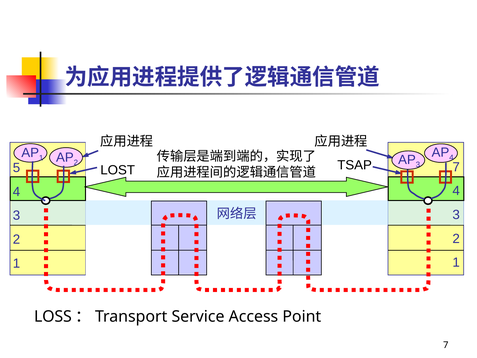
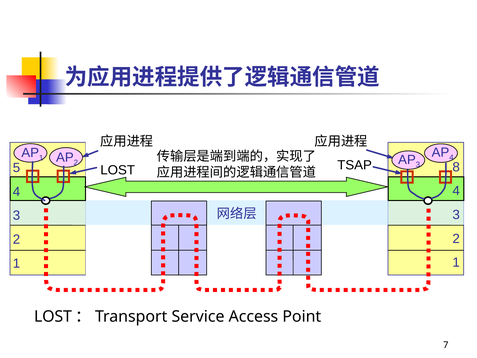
TSAP 7: 7 -> 8 (456, 167)
LOSS: LOSS -> LOST (53, 316)
